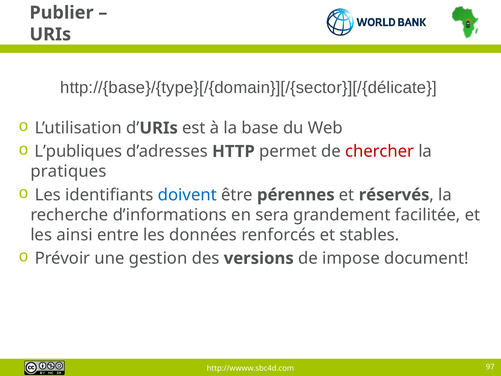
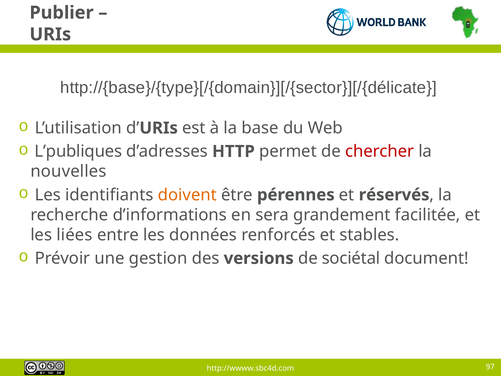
pratiques: pratiques -> nouvelles (68, 171)
doivent colour: blue -> orange (187, 195)
ainsi: ainsi -> liées (74, 235)
impose: impose -> sociétal (351, 258)
